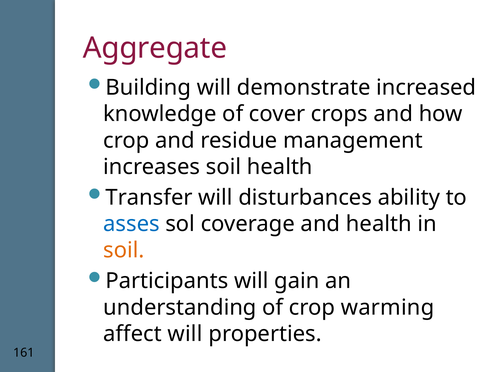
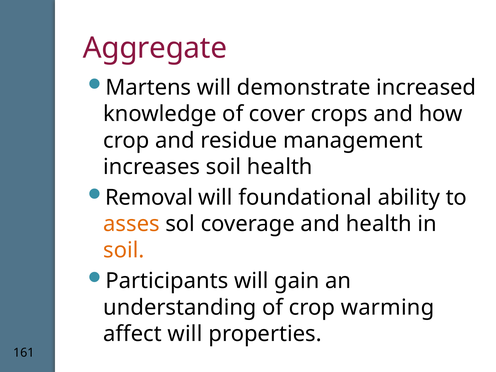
Building: Building -> Martens (148, 87)
Transfer: Transfer -> Removal (149, 197)
disturbances: disturbances -> foundational (305, 197)
asses colour: blue -> orange (131, 224)
